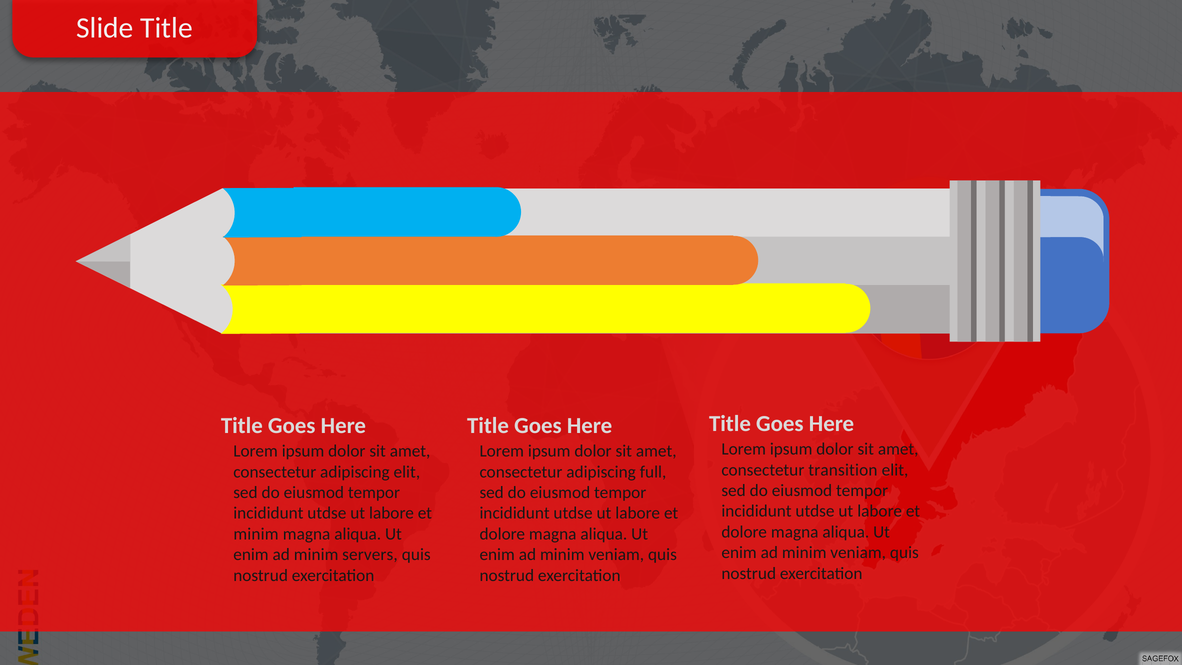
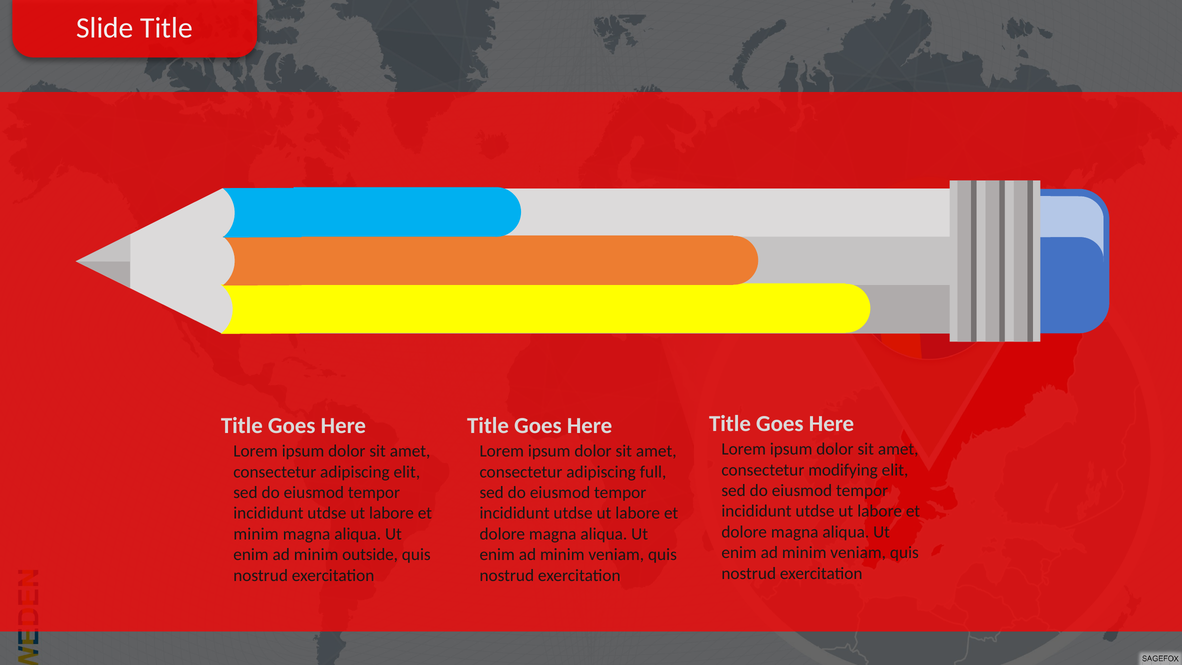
transition: transition -> modifying (843, 470)
servers: servers -> outside (370, 555)
